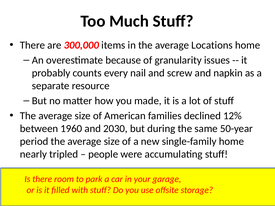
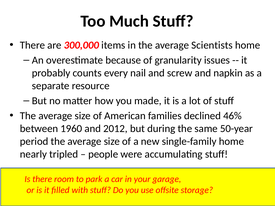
Locations: Locations -> Scientists (212, 45)
12%: 12% -> 46% (233, 116)
2030: 2030 -> 2012 (115, 129)
